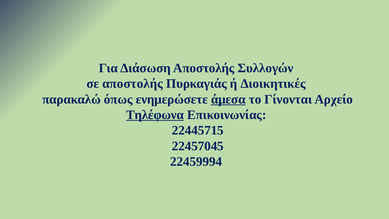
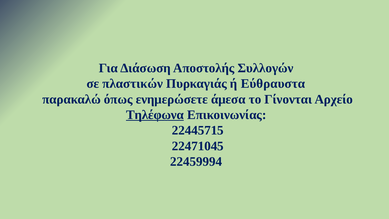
σε αποστολής: αποστολής -> πλαστικών (133, 84)
Διοικητικές: Διοικητικές -> Εύθραυστα (273, 84)
άμεσα underline: present -> none (228, 99)
22457045: 22457045 -> 22471045 (198, 146)
